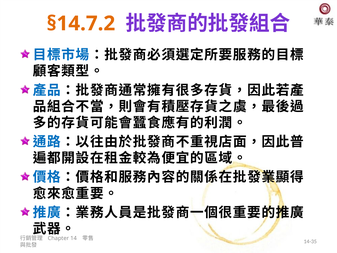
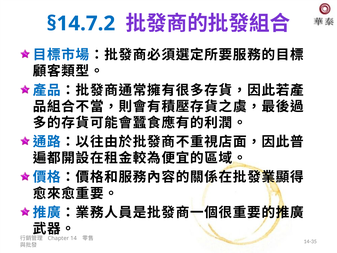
§14.7.2 colour: orange -> blue (81, 23)
